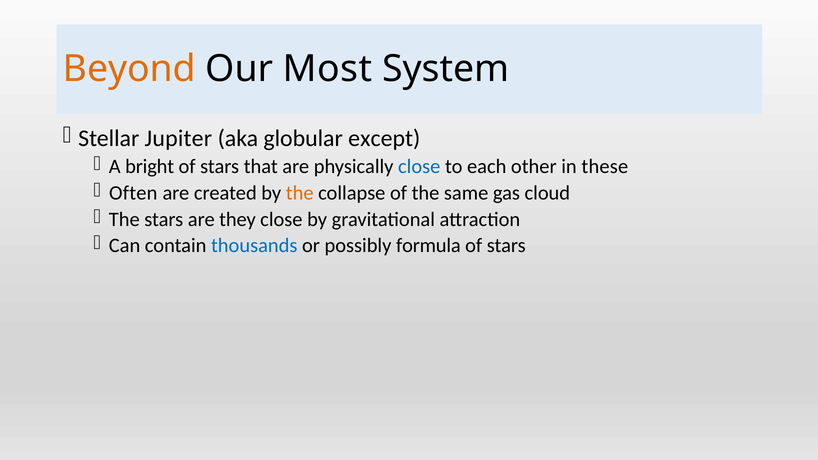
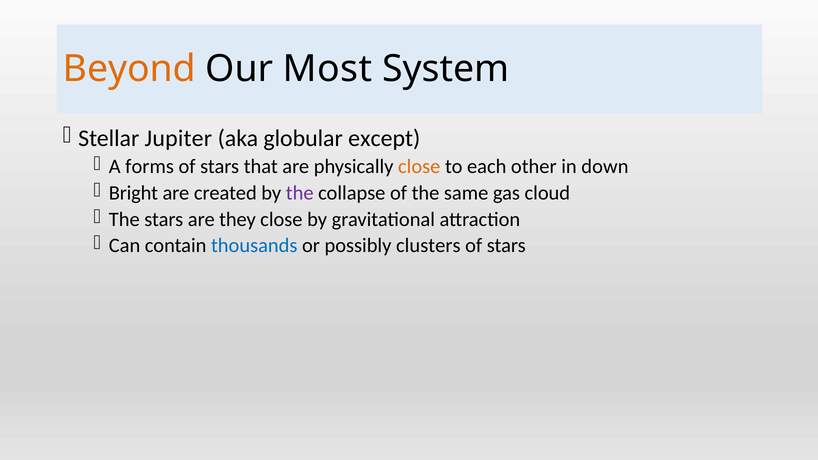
bright: bright -> forms (150, 167)
close colour: blue -> orange (419, 167)
these: these -> down (605, 167)
Often: Often -> Bright (133, 193)
the colour: orange -> purple (300, 193)
formula: formula -> clusters (428, 246)
